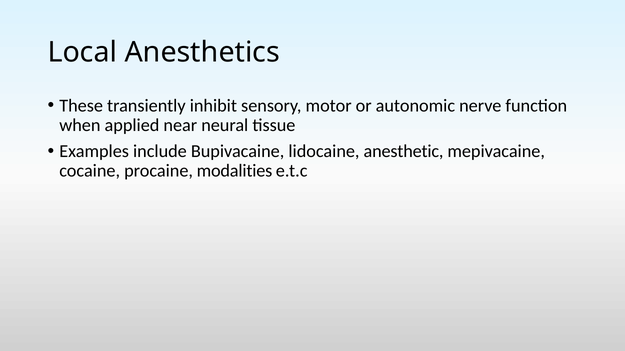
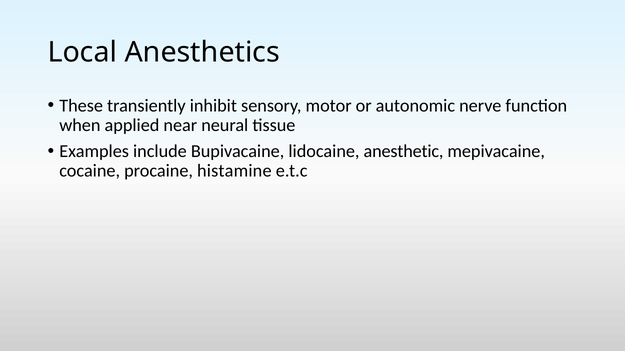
modalities: modalities -> histamine (234, 171)
